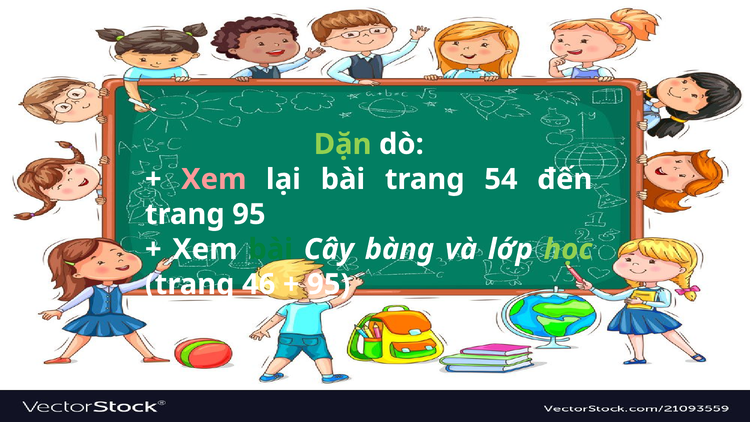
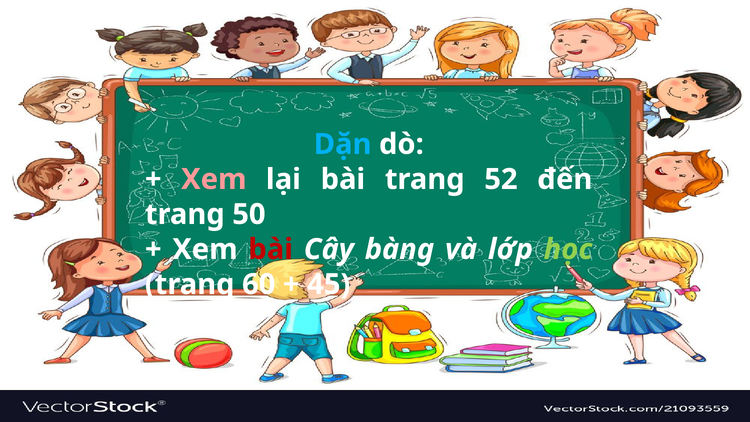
Dặn colour: light green -> light blue (343, 144)
54: 54 -> 52 (501, 179)
trang 95: 95 -> 50 (249, 214)
bài colour: green -> red (271, 249)
46: 46 -> 60 (259, 284)
95: 95 -> 45 (329, 284)
